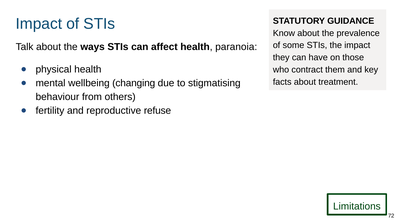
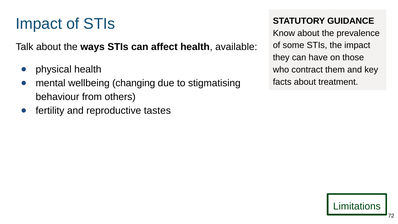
paranoia: paranoia -> available (236, 47)
refuse: refuse -> tastes (157, 111)
